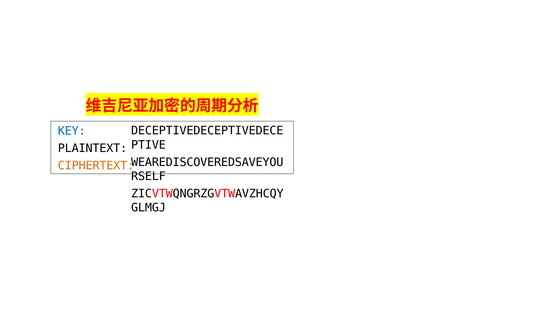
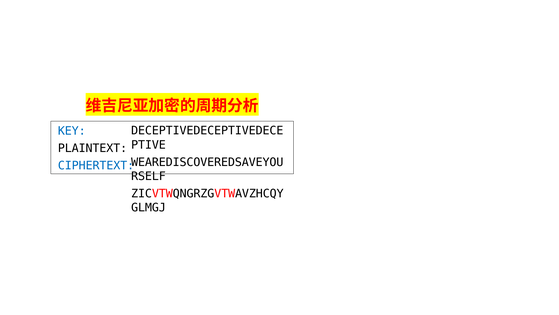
CIPHERTEXT colour: orange -> blue (96, 165)
